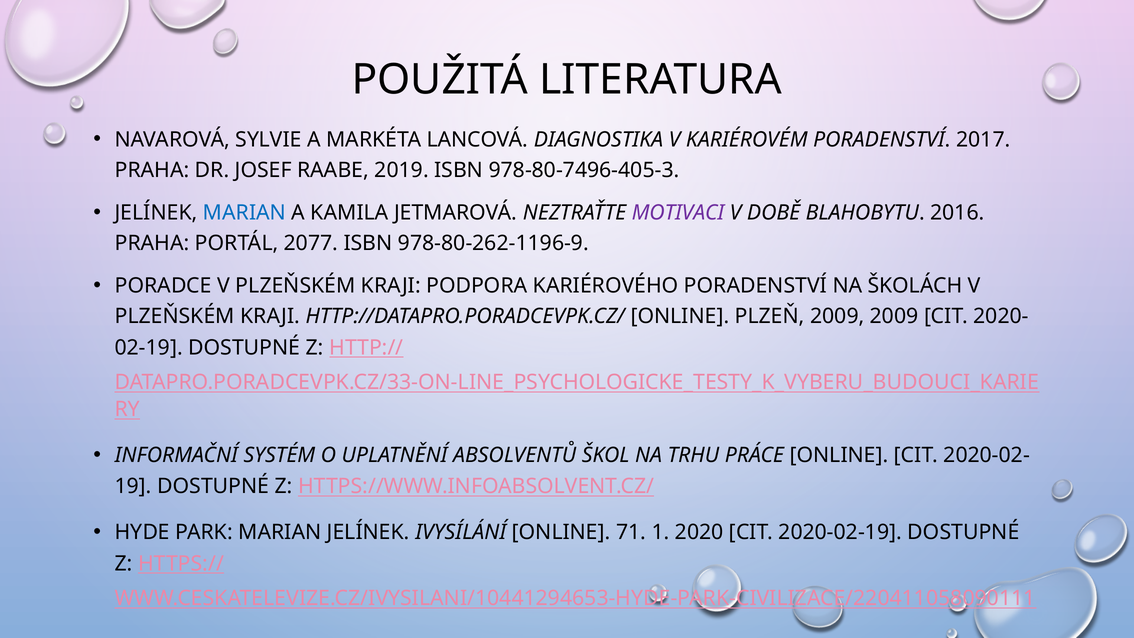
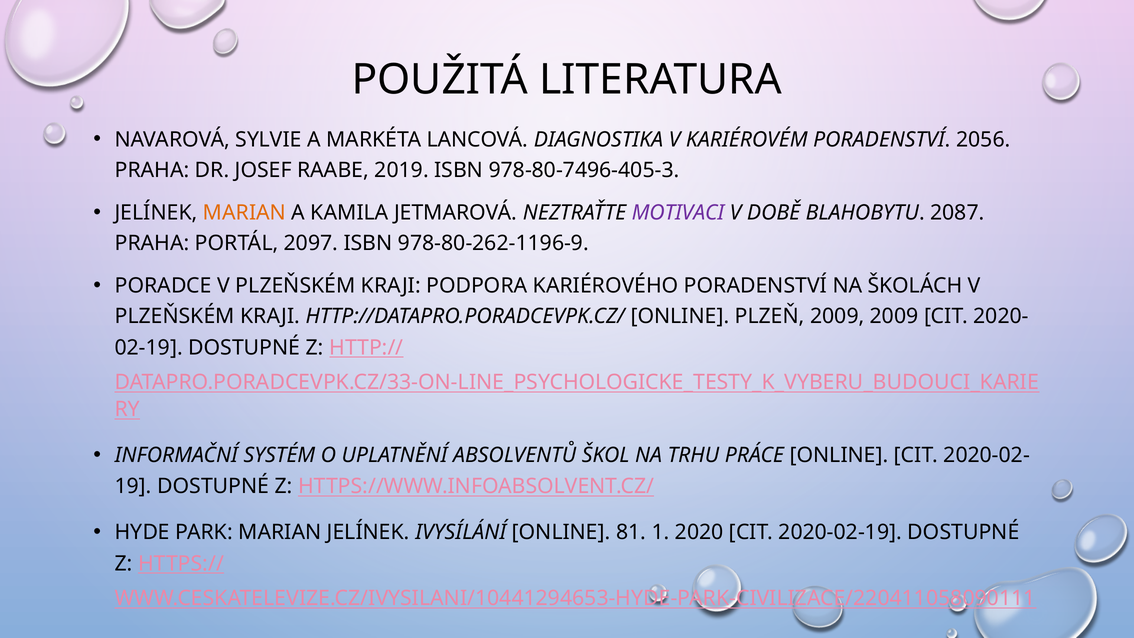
2017: 2017 -> 2056 (983, 140)
MARIAN colour: blue -> orange (244, 213)
2016: 2016 -> 2087 (957, 213)
2077: 2077 -> 2097 (311, 243)
71: 71 -> 81 (631, 532)
